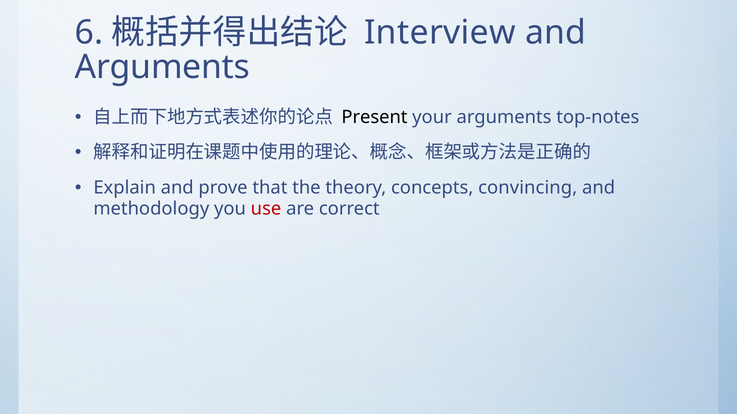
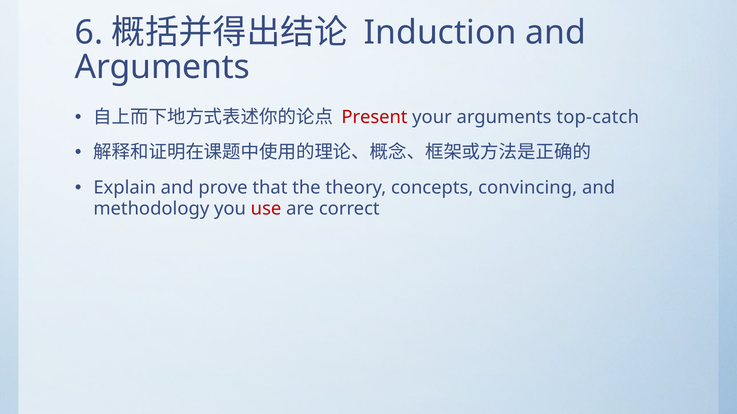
Interview: Interview -> Induction (440, 33)
Present colour: black -> red (374, 117)
top-notes: top-notes -> top-catch (598, 117)
